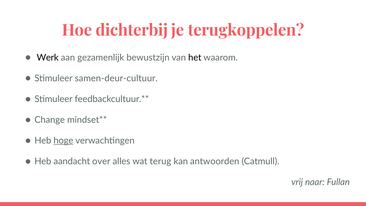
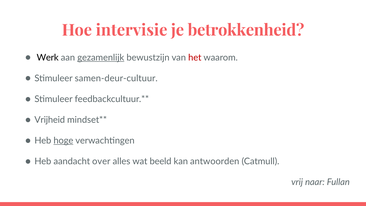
dichterbij: dichterbij -> intervisie (132, 30)
terugkoppelen: terugkoppelen -> betrokkenheid (246, 30)
gezamenlijk underline: none -> present (101, 58)
het colour: black -> red (195, 58)
Change: Change -> Vrijheid (50, 120)
terug: terug -> beeld (161, 161)
